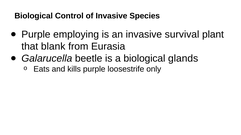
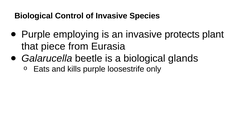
survival: survival -> protects (182, 35)
blank: blank -> piece (53, 47)
